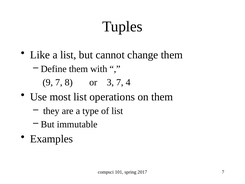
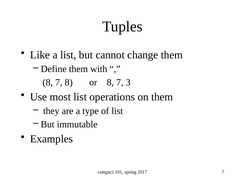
9: 9 -> 8 (48, 82)
or 3: 3 -> 8 (110, 82)
4: 4 -> 3 (128, 82)
